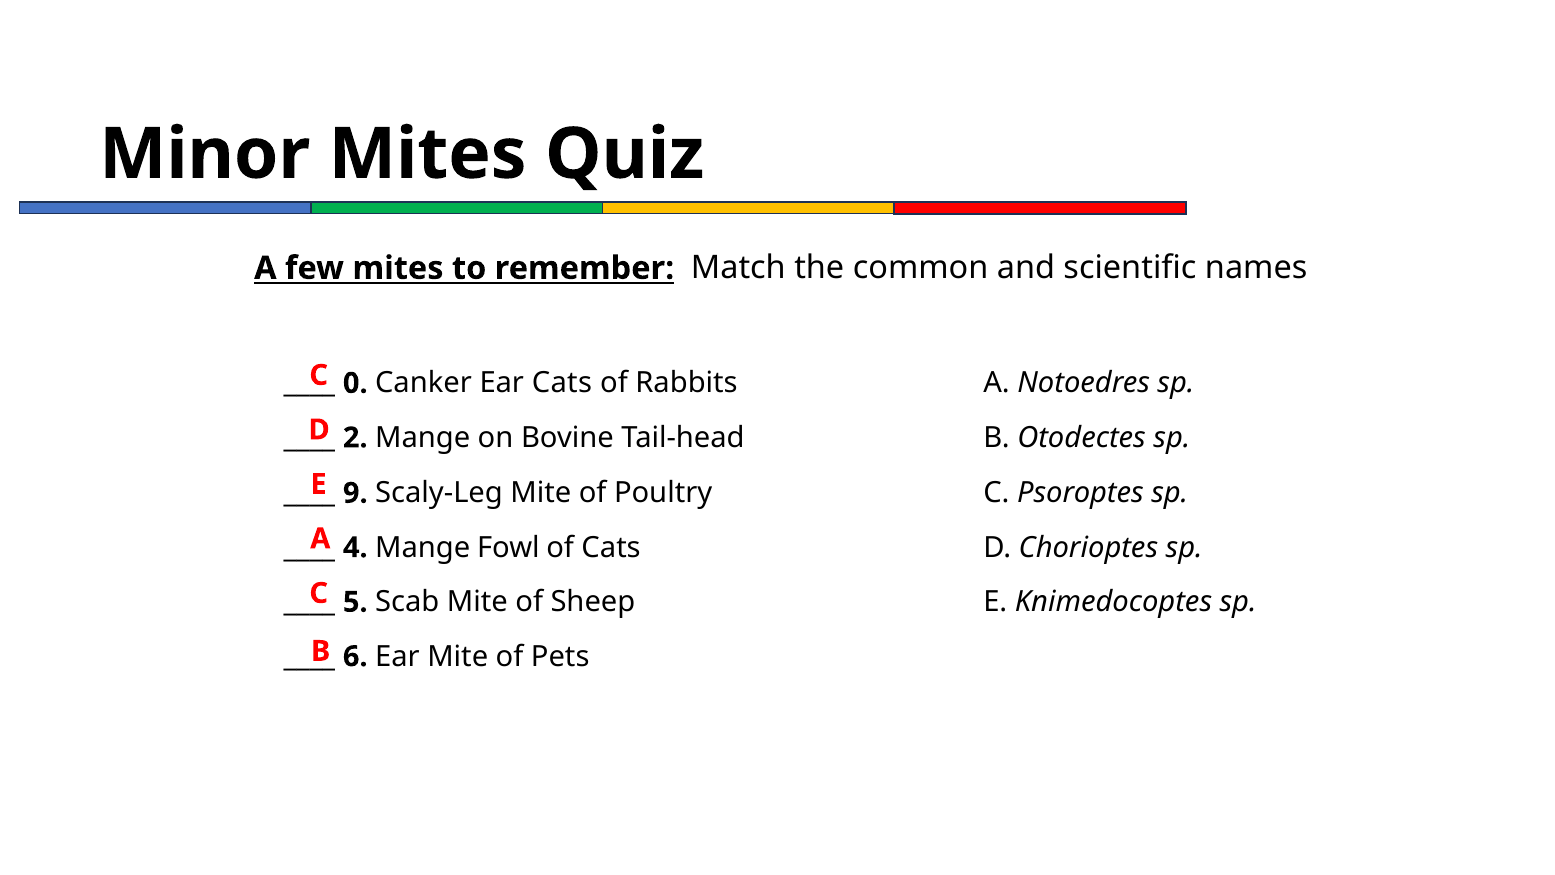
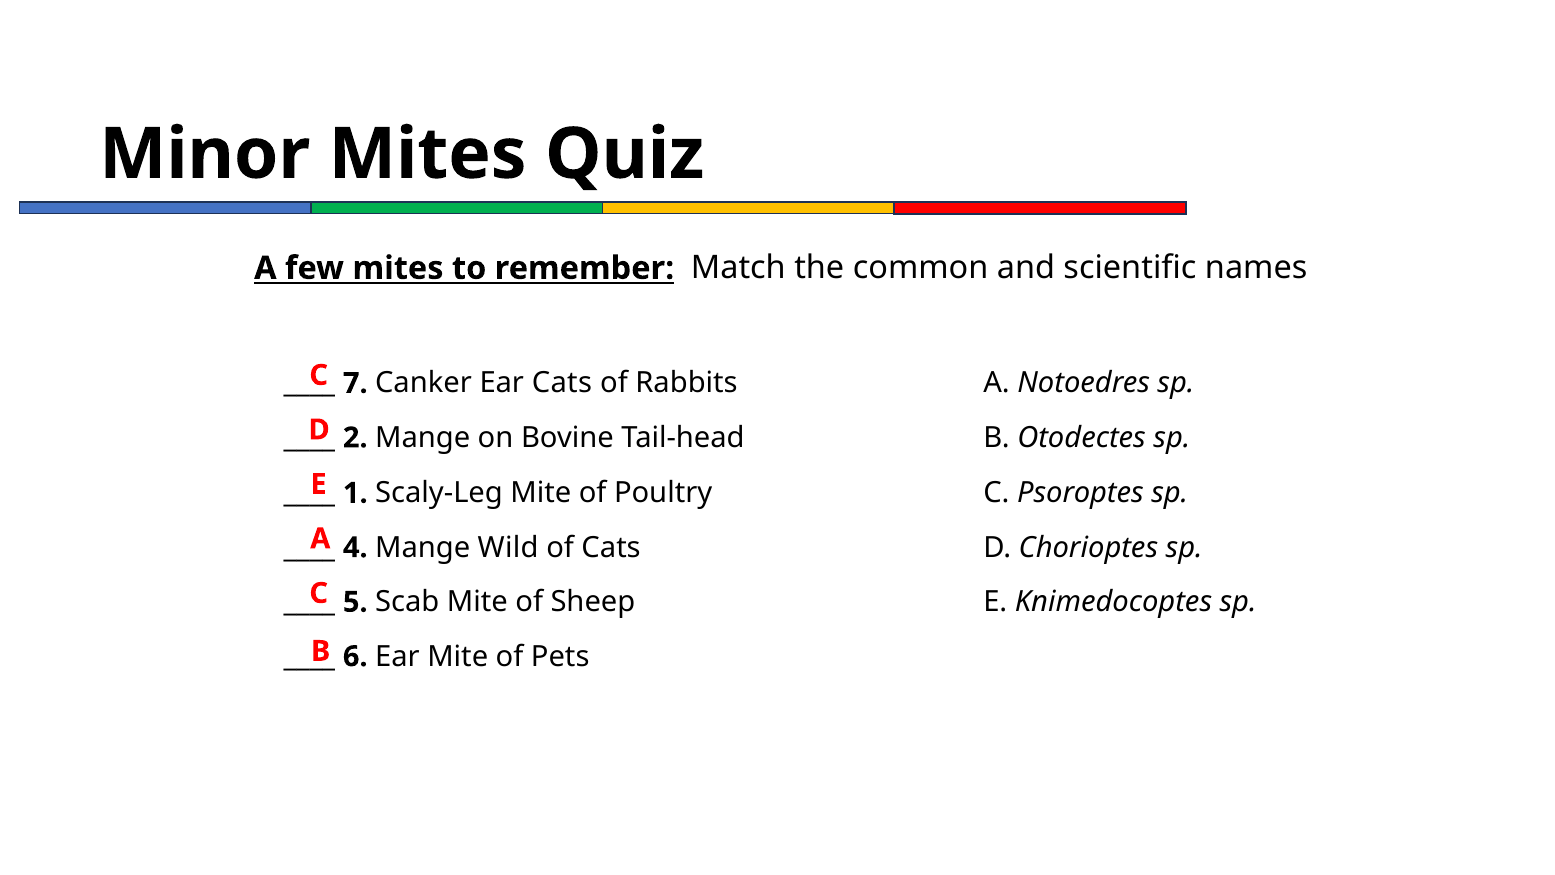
0: 0 -> 7 (355, 383)
9: 9 -> 1 (355, 493)
Fowl: Fowl -> Wild (508, 547)
